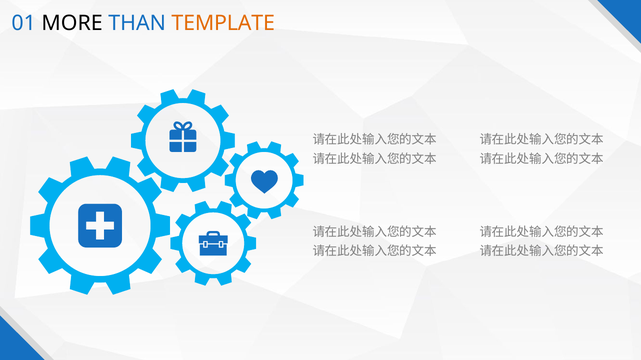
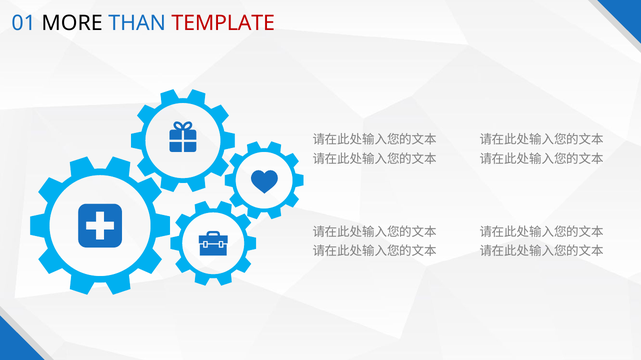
TEMPLATE colour: orange -> red (223, 23)
